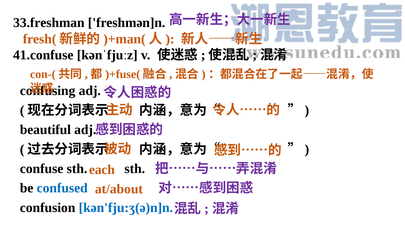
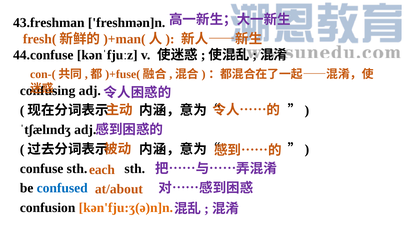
33.freshman: 33.freshman -> 43.freshman (49, 23)
41.confuse: 41.confuse -> 44.confuse (43, 55)
beautiful: beautiful -> ˈtʃælɪndʒ (45, 130)
kən'fju:ʒ(ə)n]n colour: blue -> orange (126, 207)
